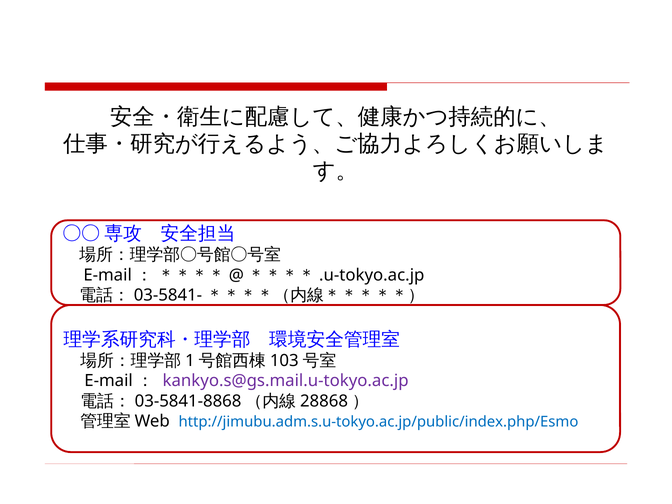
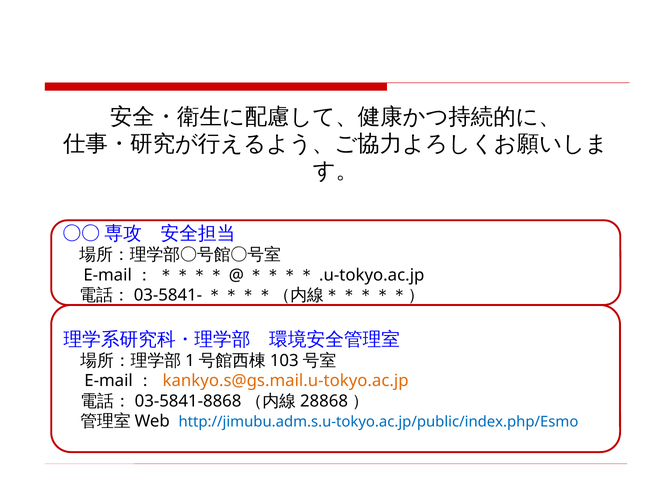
kankyo.s@gs.mail.u-tokyo.ac.jp colour: purple -> orange (286, 381)
